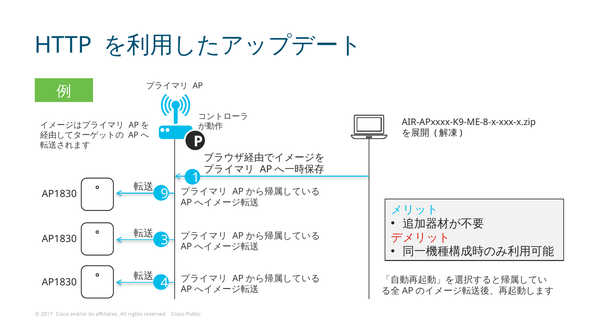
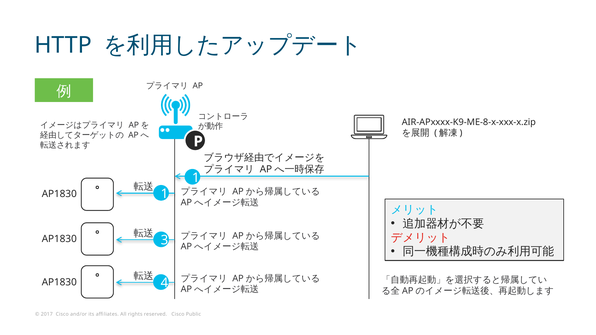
AP1830 9: 9 -> 1 (165, 194)
